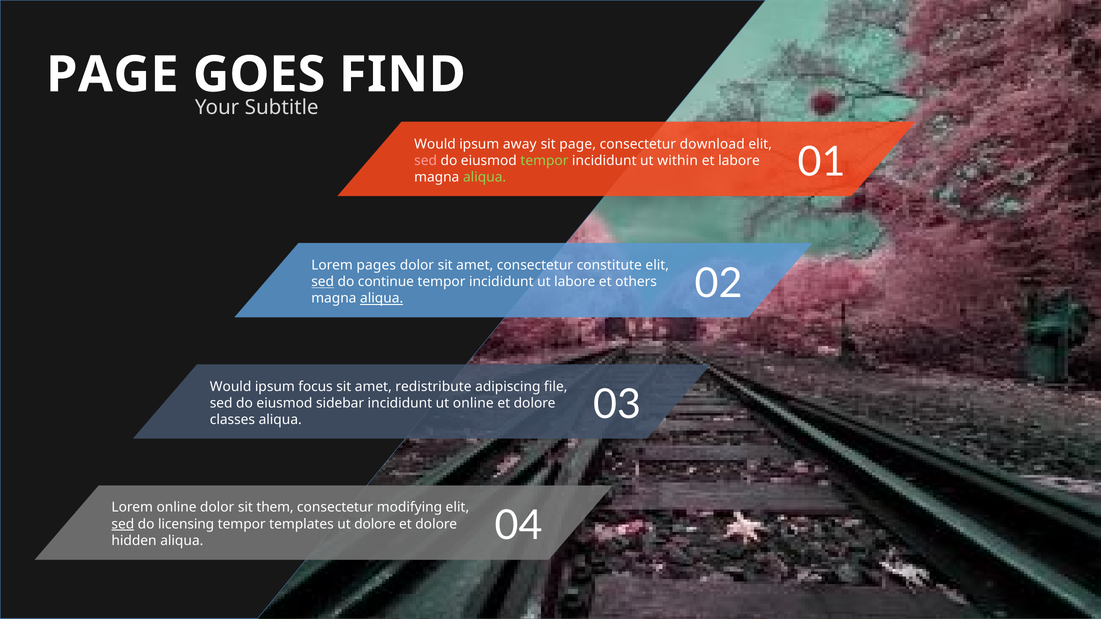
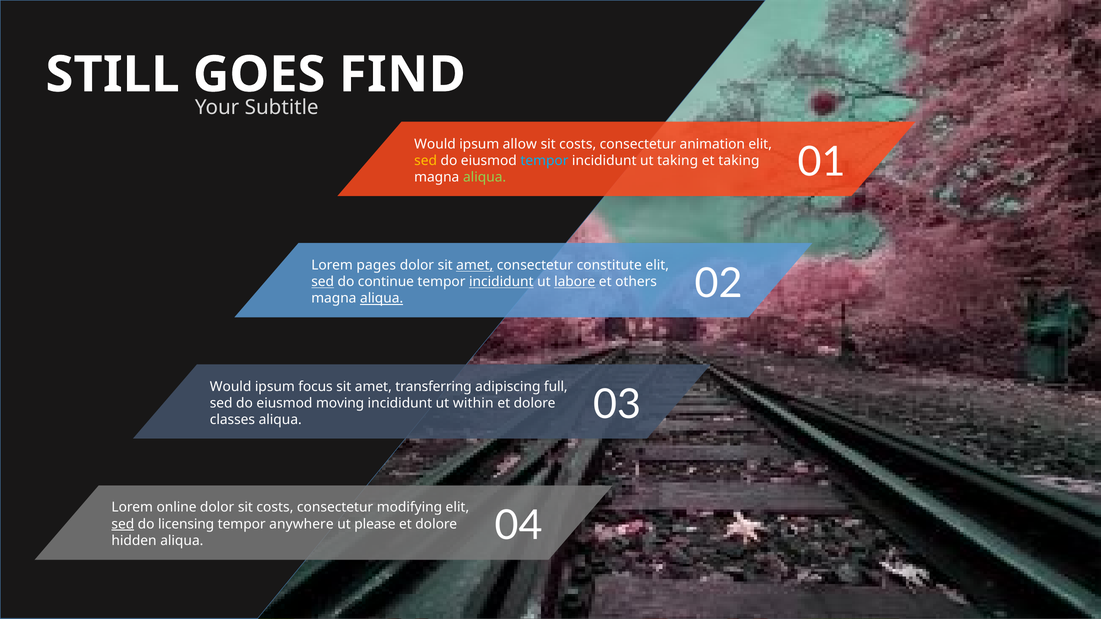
PAGE: PAGE -> STILL (113, 75)
away: away -> allow (520, 144)
page: page -> costs (578, 144)
download: download -> animation (712, 144)
sed colour: pink -> yellow (426, 161)
tempor colour: light green -> light blue (544, 161)
ut within: within -> taking (678, 161)
et labore: labore -> taking (739, 161)
amet underline: none -> present (475, 266)
incididunt underline: none -> present (501, 282)
labore underline: none -> present (575, 282)
redistribute: redistribute -> transferring (434, 387)
file: file -> full (556, 387)
sidebar: sidebar -> moving (340, 403)
ut online: online -> within (473, 403)
dolor sit them: them -> costs (275, 508)
templates: templates -> anywhere (301, 524)
ut dolore: dolore -> please (375, 524)
